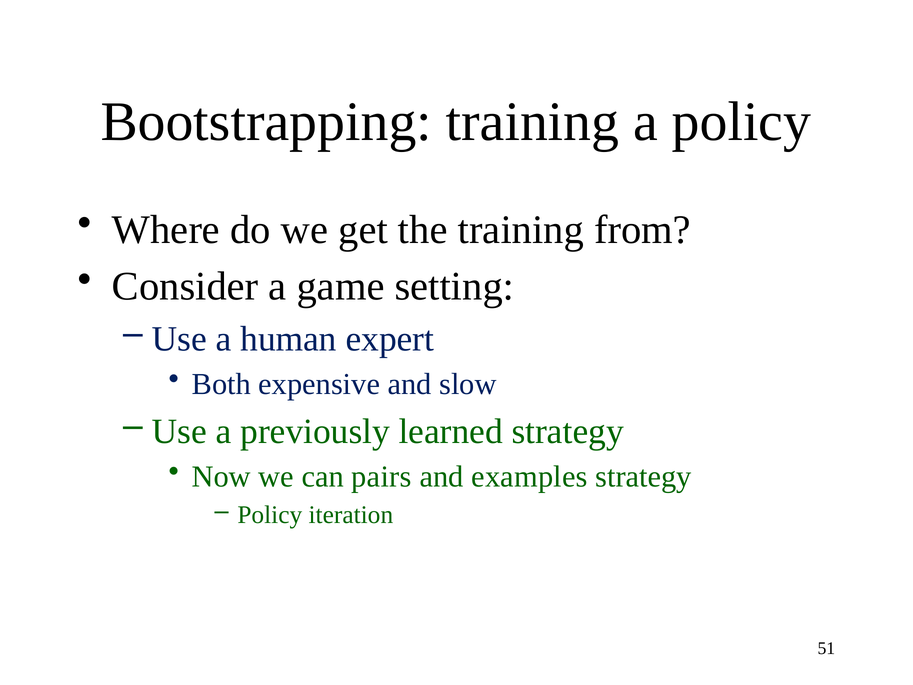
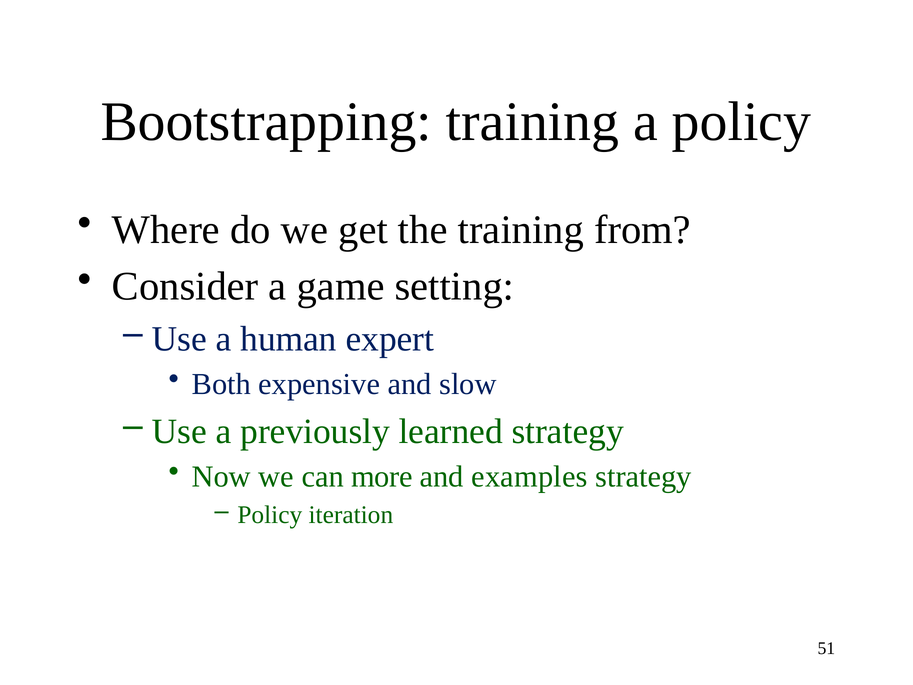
pairs: pairs -> more (382, 477)
